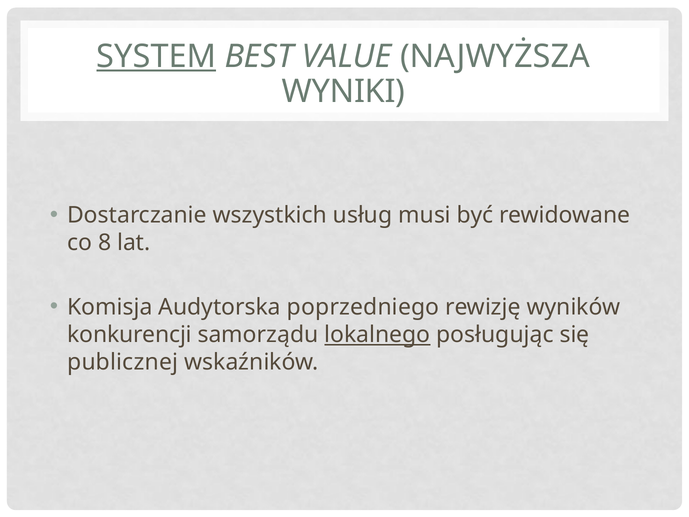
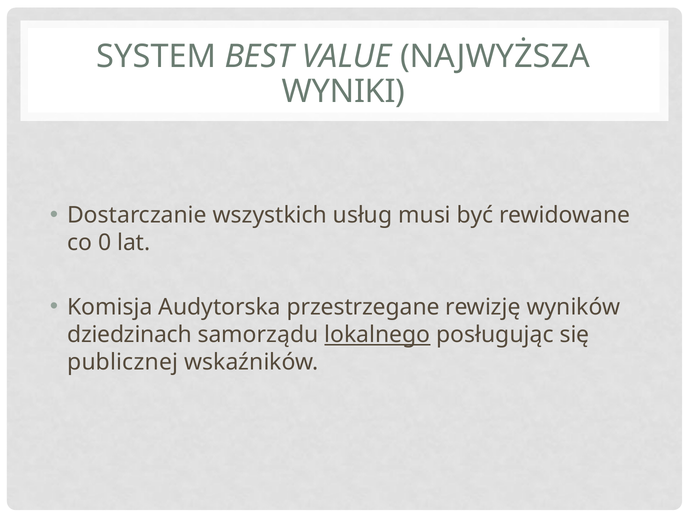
SYSTEM underline: present -> none (156, 57)
8: 8 -> 0 (105, 243)
poprzedniego: poprzedniego -> przestrzegane (363, 307)
konkurencji: konkurencji -> dziedzinach (130, 335)
